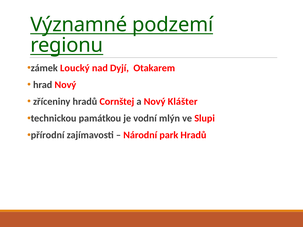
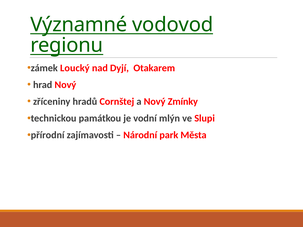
podzemí: podzemí -> vodovod (173, 25)
Klášter: Klášter -> Zmínky (183, 102)
park Hradů: Hradů -> Města (194, 135)
